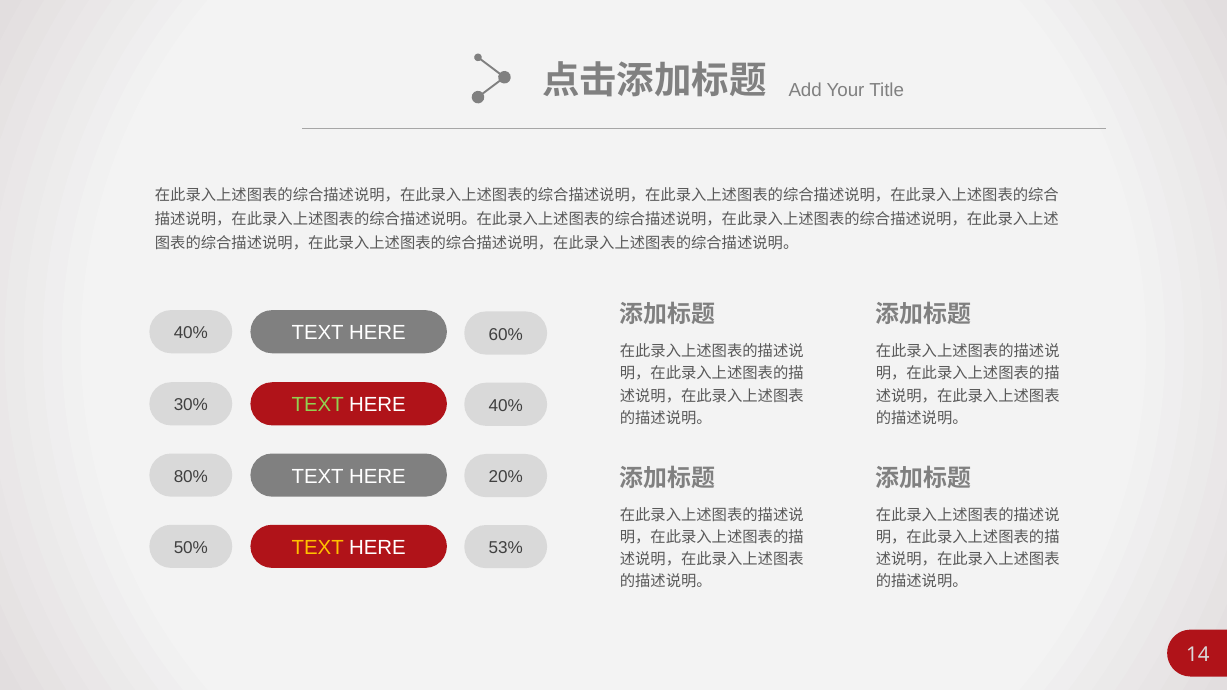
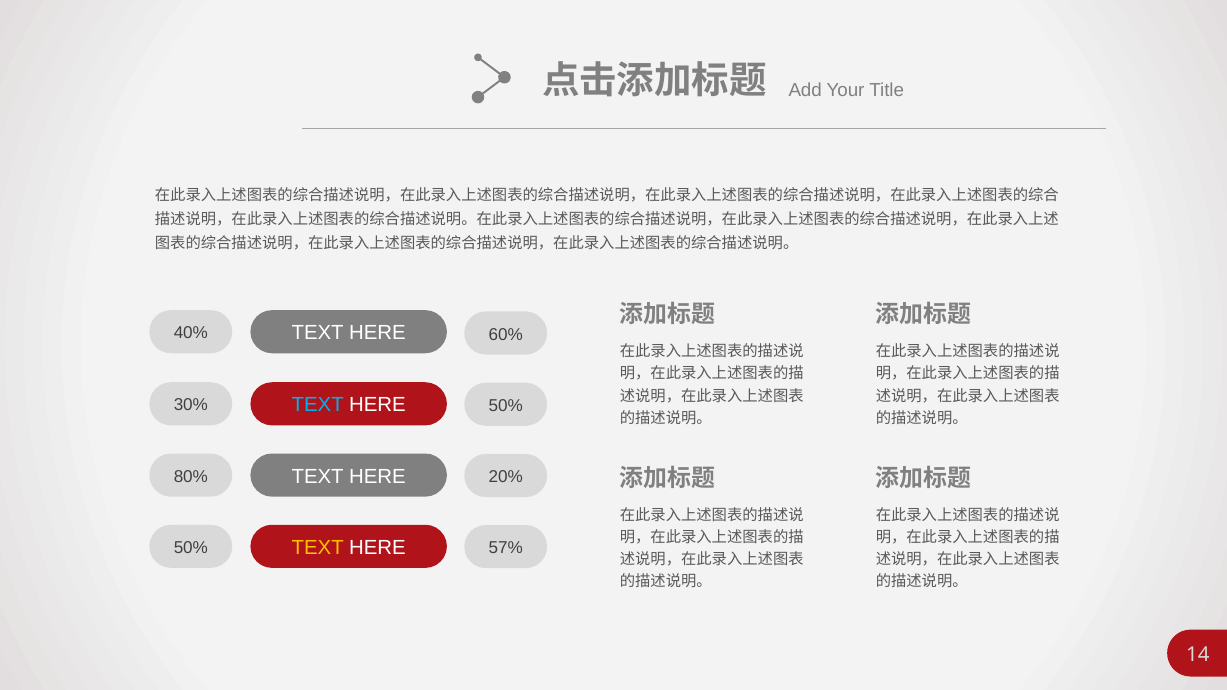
TEXT colour: light green -> light blue (318, 405)
HERE 40%: 40% -> 50% (506, 406)
53%: 53% -> 57% (506, 548)
